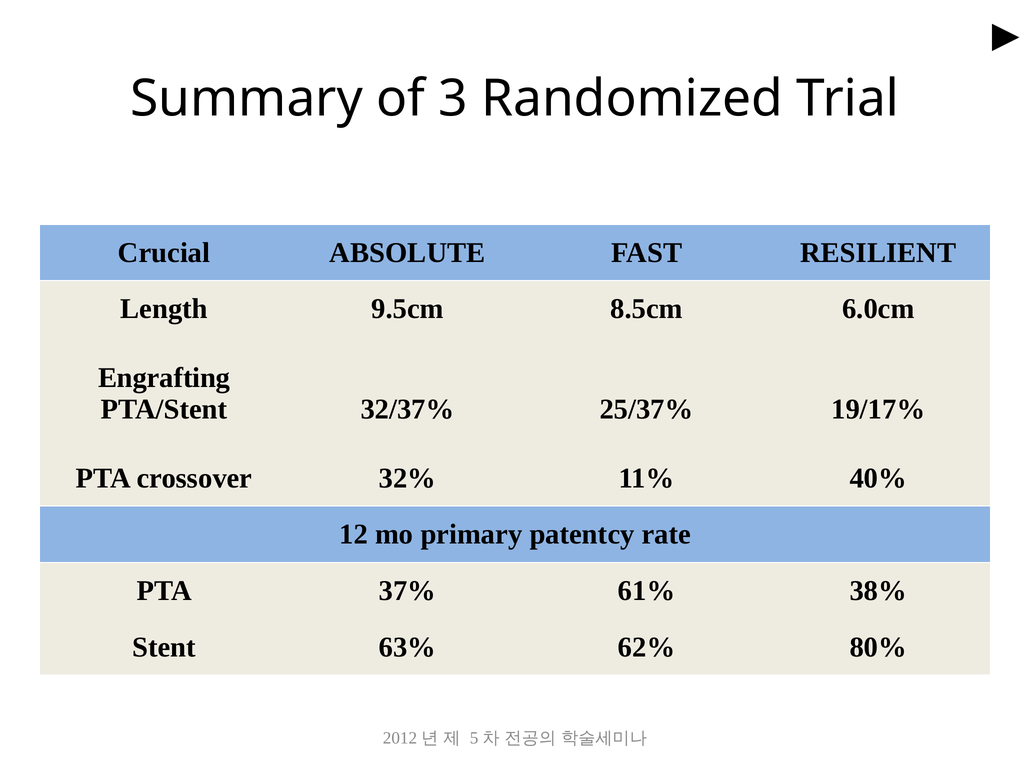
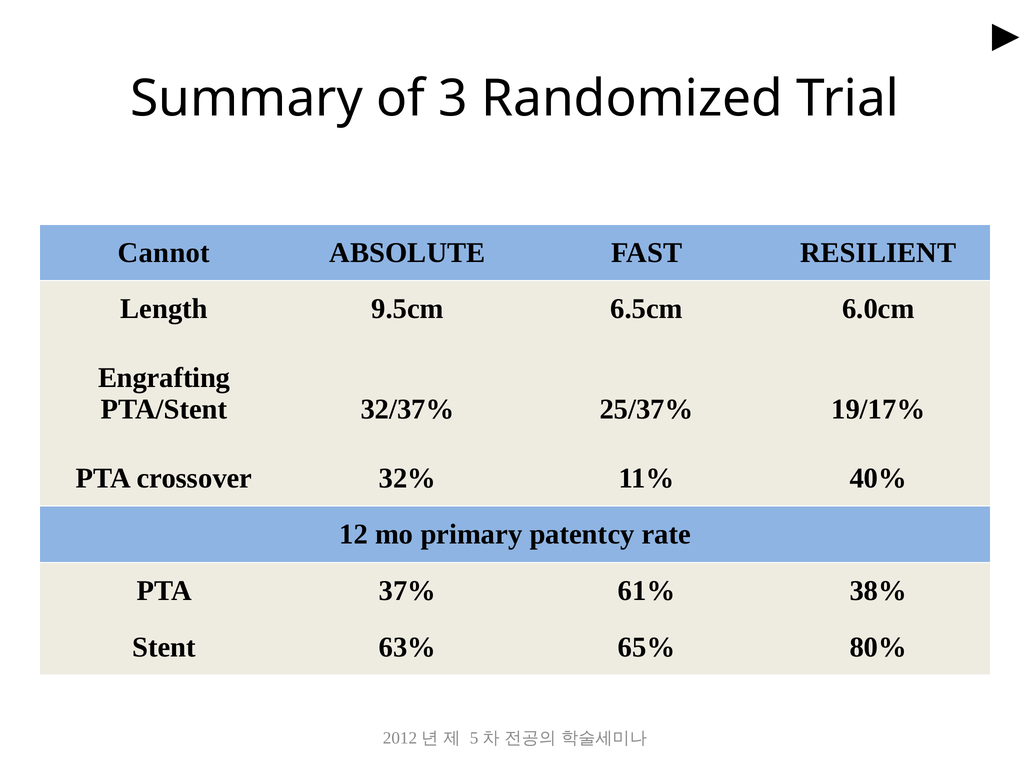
Crucial: Crucial -> Cannot (164, 252)
8.5cm: 8.5cm -> 6.5cm (647, 309)
62%: 62% -> 65% (647, 647)
